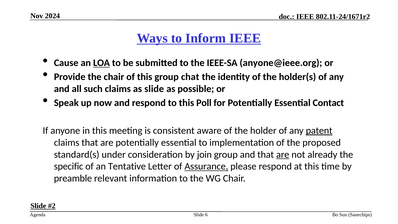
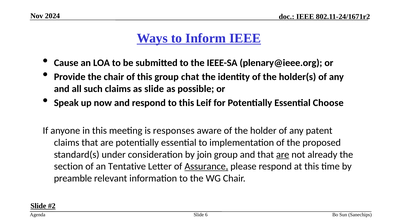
LOA underline: present -> none (102, 63)
anyone@ieee.org: anyone@ieee.org -> plenary@ieee.org (281, 63)
Poll: Poll -> Leif (204, 103)
Contact: Contact -> Choose (328, 103)
consistent: consistent -> responses (174, 131)
patent underline: present -> none (319, 131)
specific: specific -> section (69, 166)
